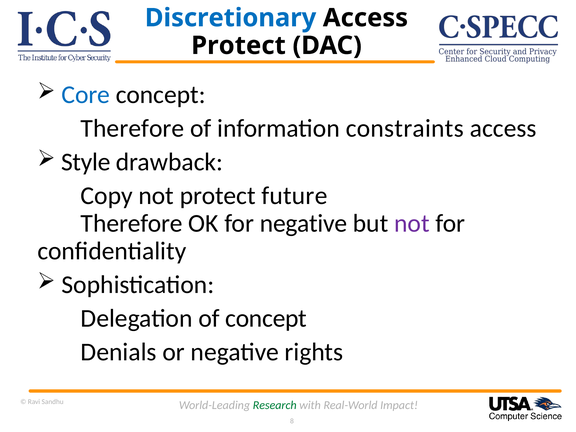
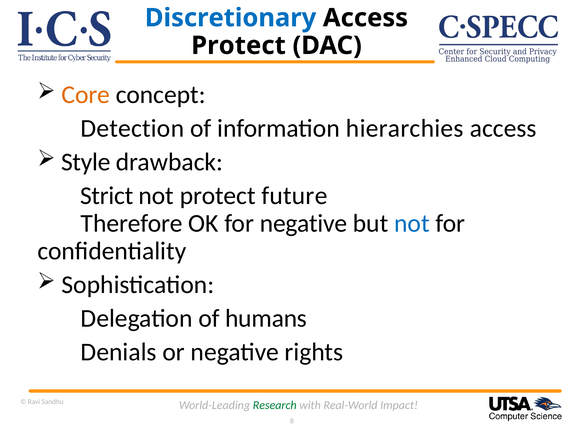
Core colour: blue -> orange (86, 95)
Therefore: Therefore -> Detection (132, 128)
constraints: constraints -> hierarchies (405, 128)
Copy: Copy -> Strict (107, 196)
not colour: purple -> blue (412, 223)
of concept: concept -> humans (266, 318)
